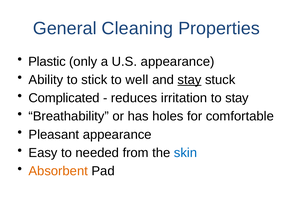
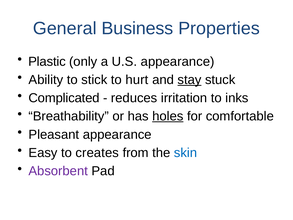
Cleaning: Cleaning -> Business (137, 28)
well: well -> hurt (137, 80)
to stay: stay -> inks (237, 98)
holes underline: none -> present (168, 116)
needed: needed -> creates (97, 153)
Absorbent colour: orange -> purple (58, 171)
